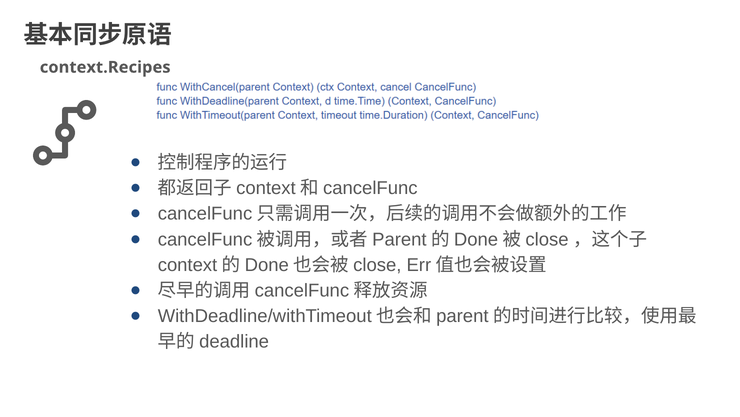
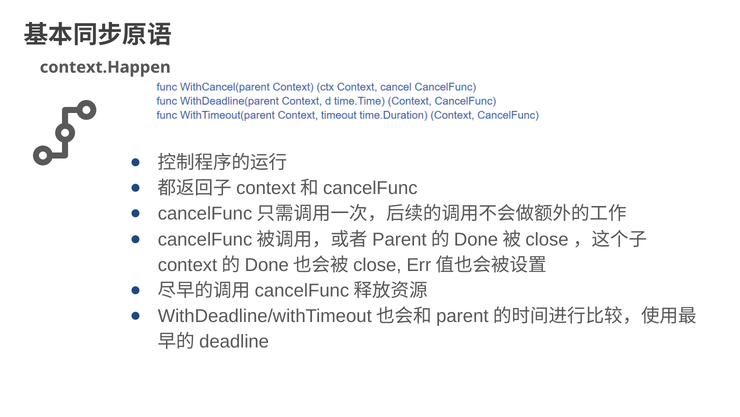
context.Recipes: context.Recipes -> context.Happen (105, 67)
